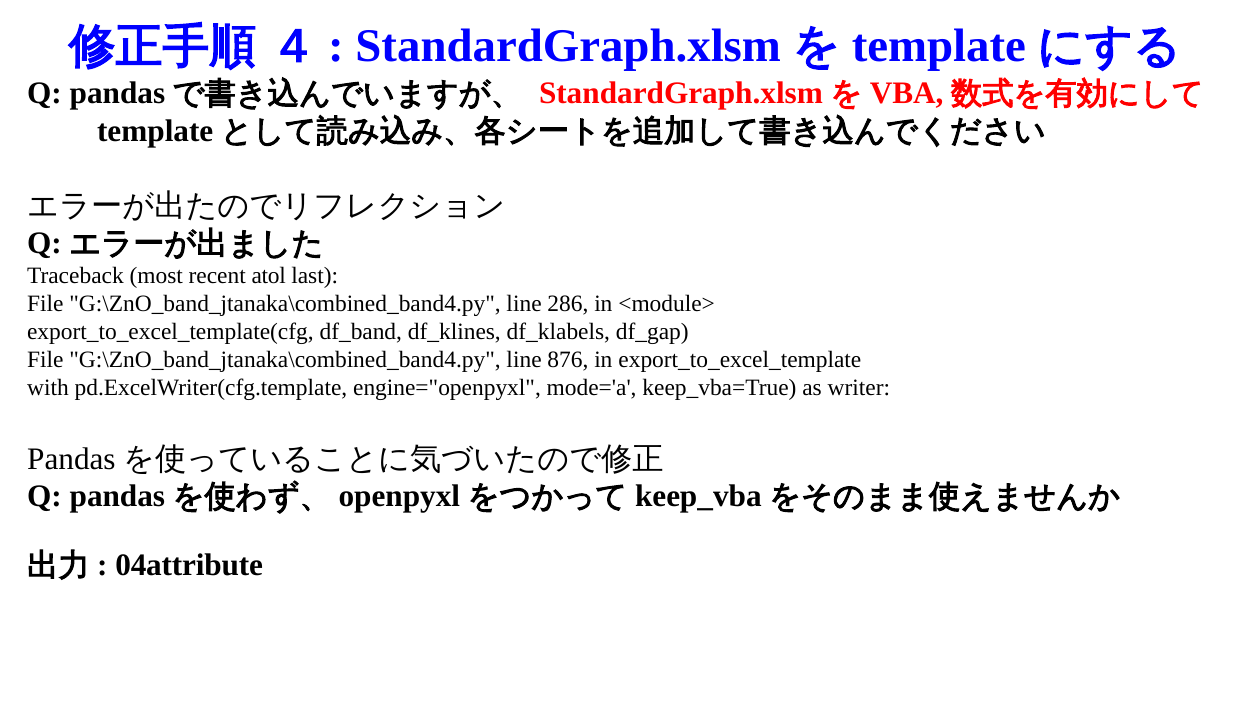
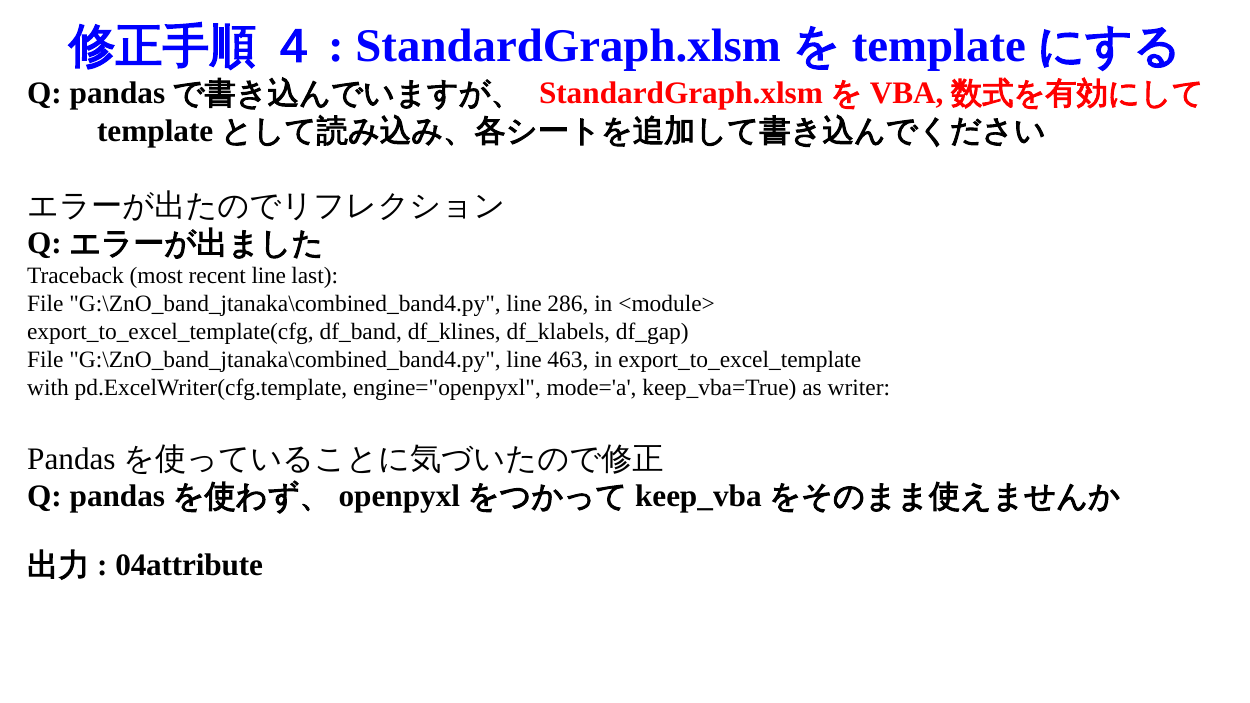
recent atol: atol -> line (269, 276)
876: 876 -> 463 (568, 360)
